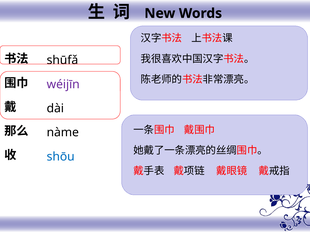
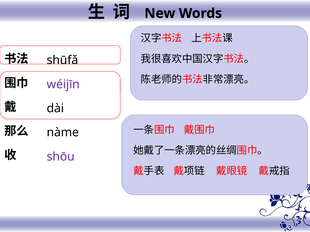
shōu colour: blue -> purple (61, 157)
